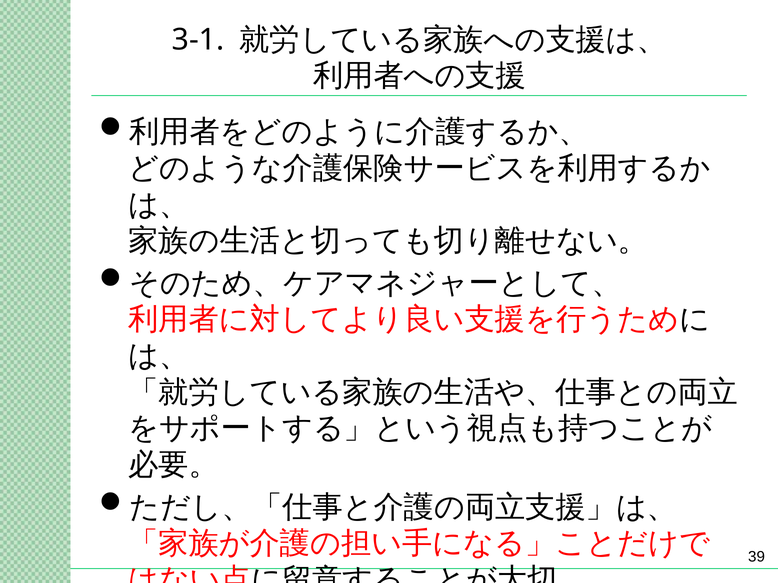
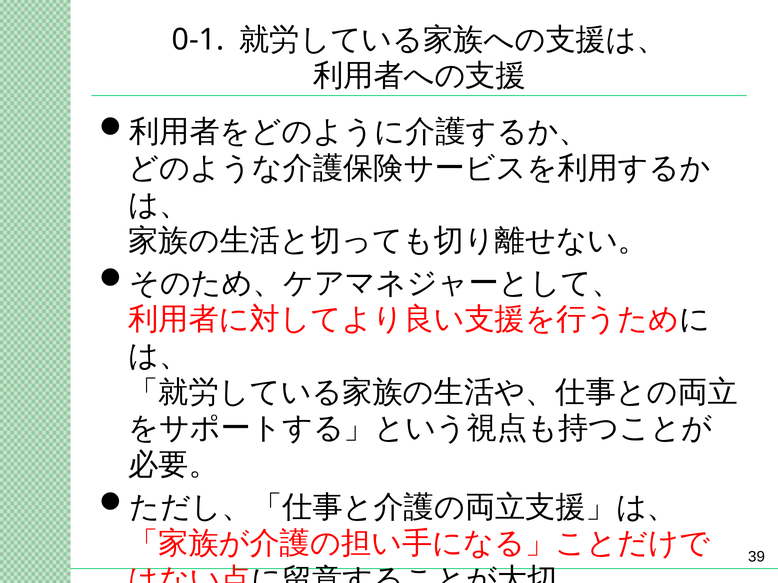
3-1: 3-1 -> 0-1 (198, 40)
